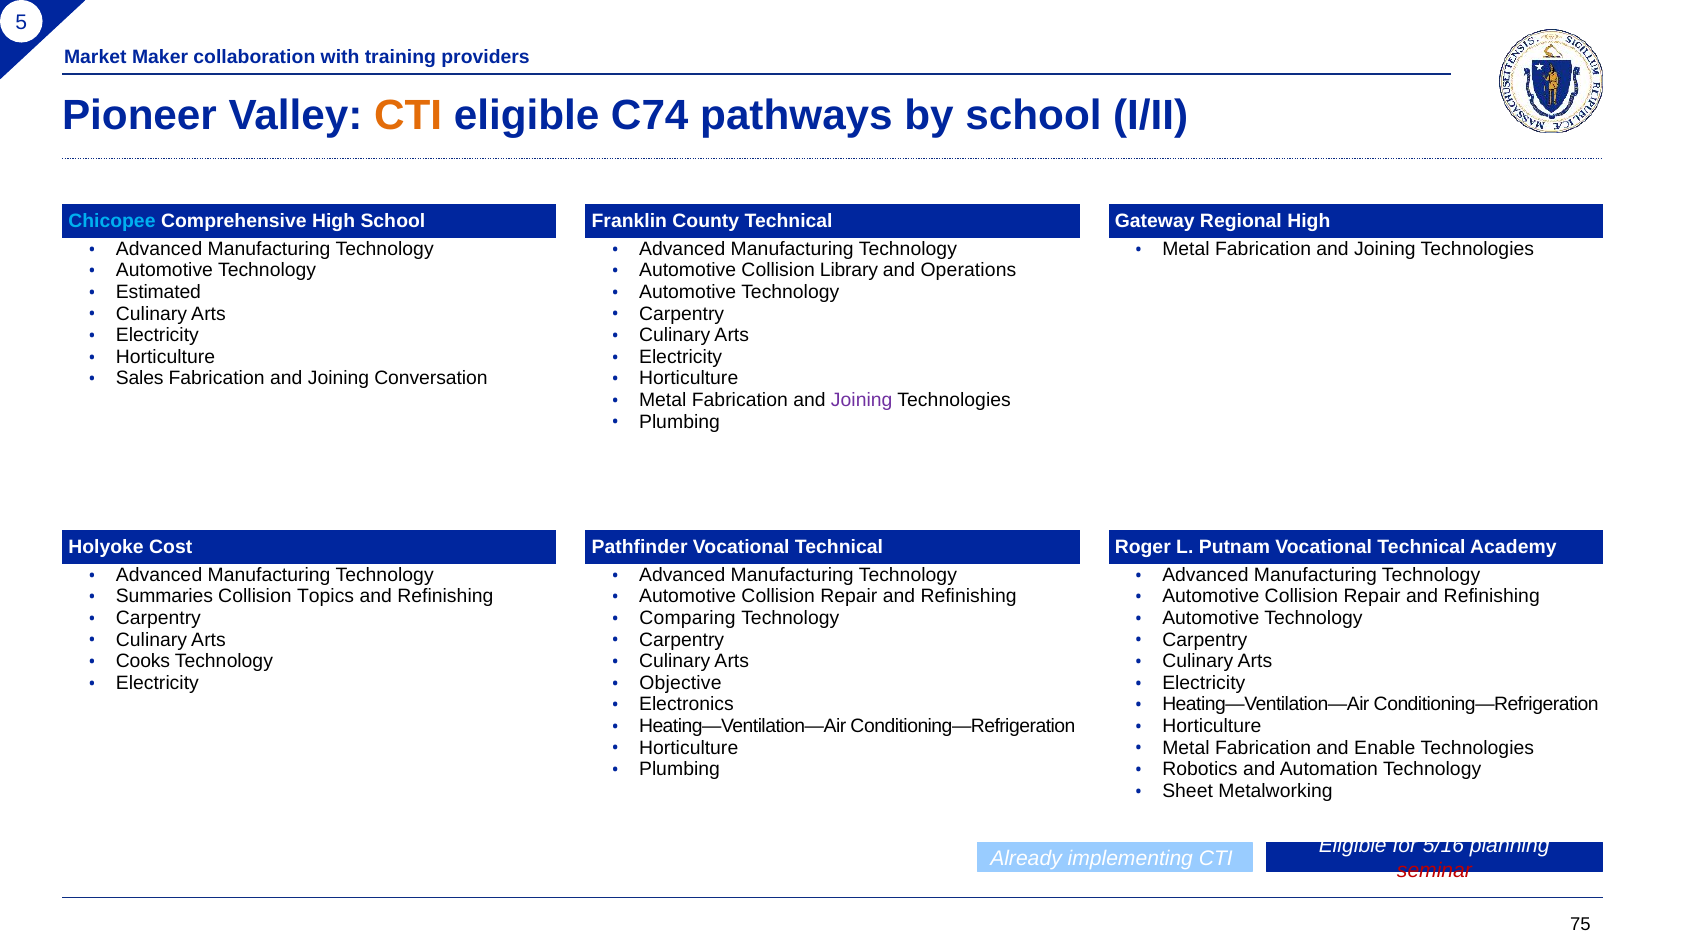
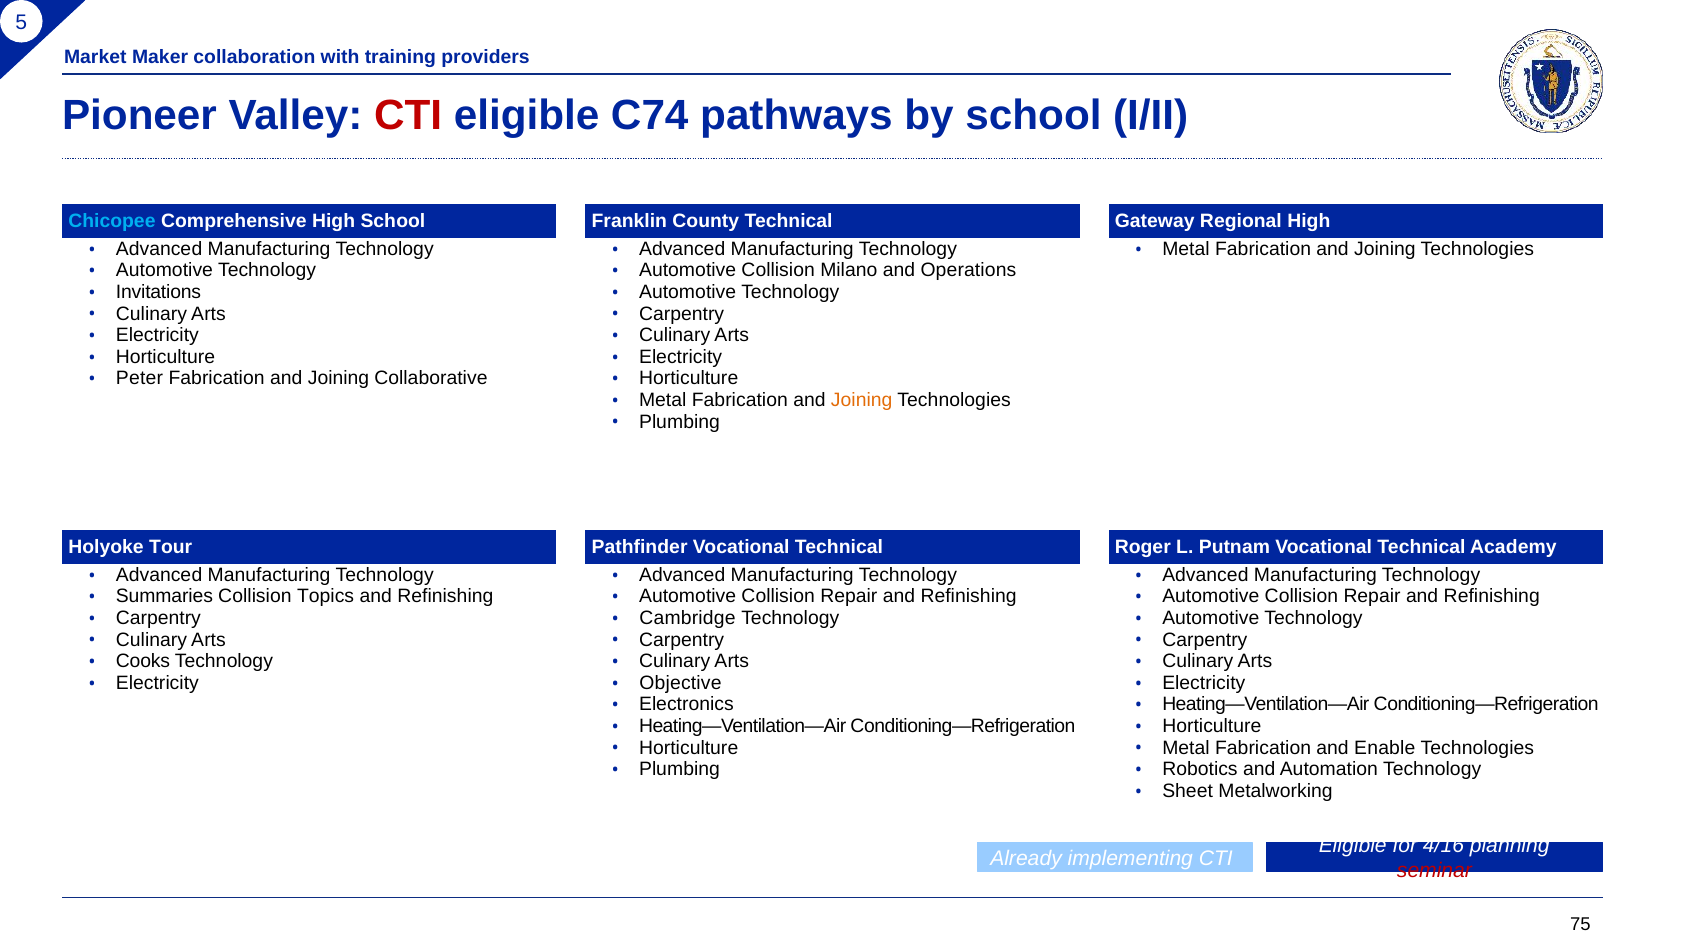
CTI colour: orange -> red (408, 116)
Library: Library -> Milano (849, 271)
Estimated: Estimated -> Invitations (159, 292)
Sales: Sales -> Peter (140, 379)
Conversation: Conversation -> Collaborative (431, 379)
Joining colour: purple -> orange (862, 400)
Cost: Cost -> Tour (171, 547)
Comparing: Comparing -> Cambridge (688, 619)
5/16: 5/16 -> 4/16 (1444, 846)
